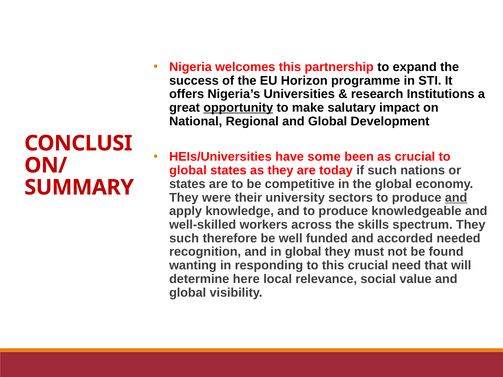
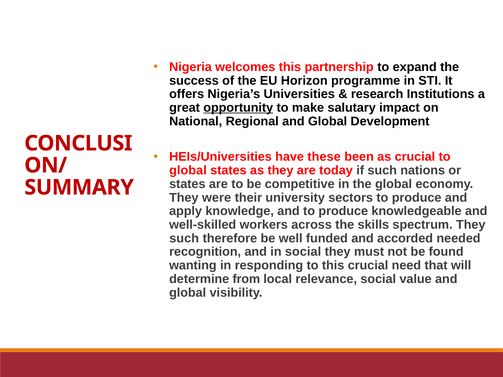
some: some -> these (324, 157)
and underline: present -> none (456, 198)
in global: global -> social (303, 252)
here: here -> from (246, 279)
